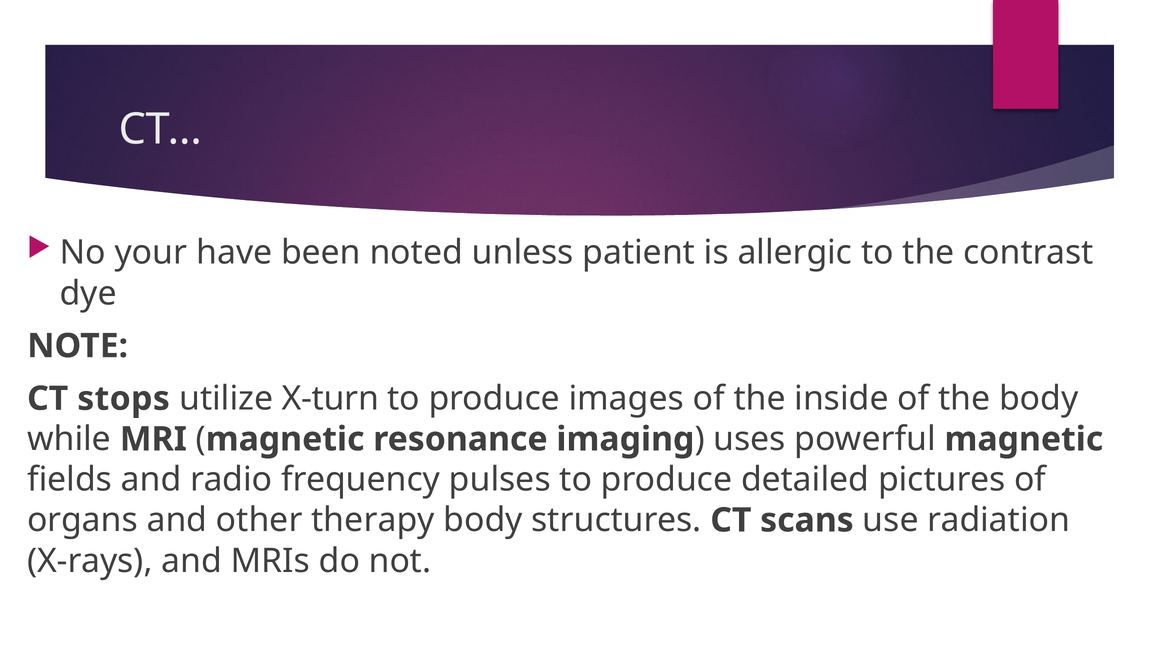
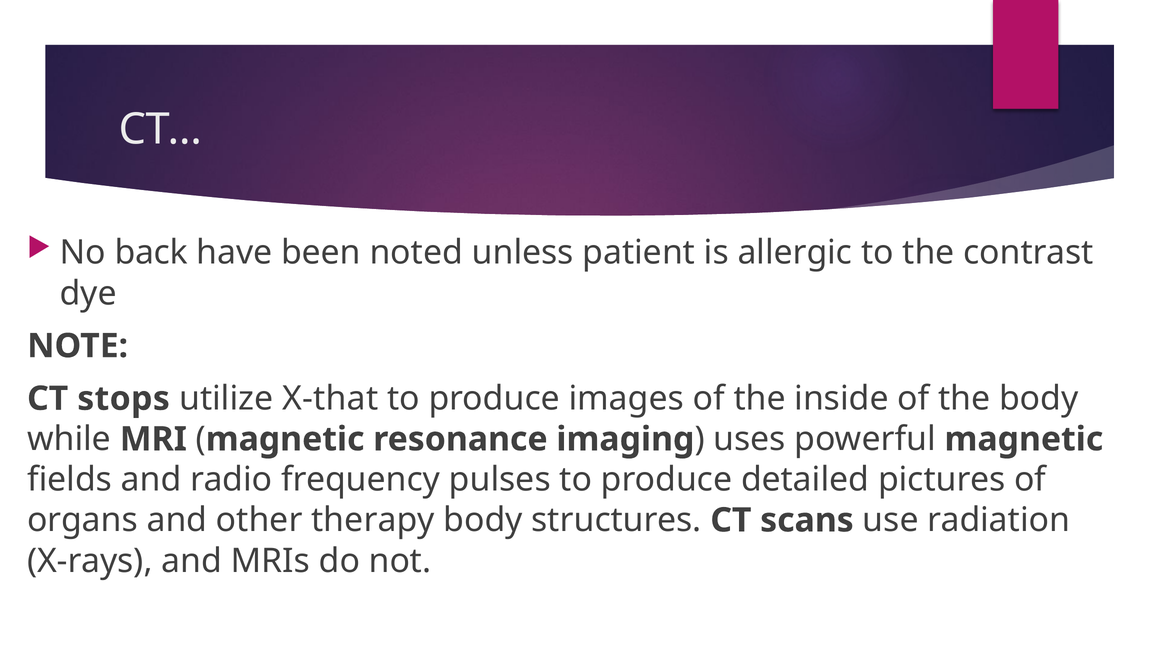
your: your -> back (151, 253)
X-turn: X-turn -> X-that (330, 398)
